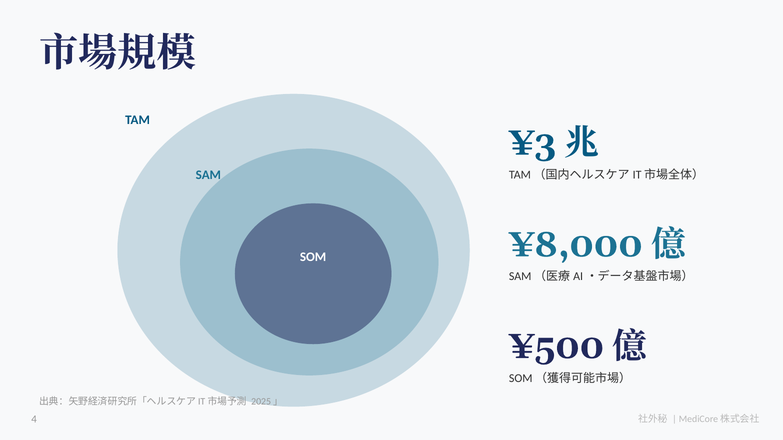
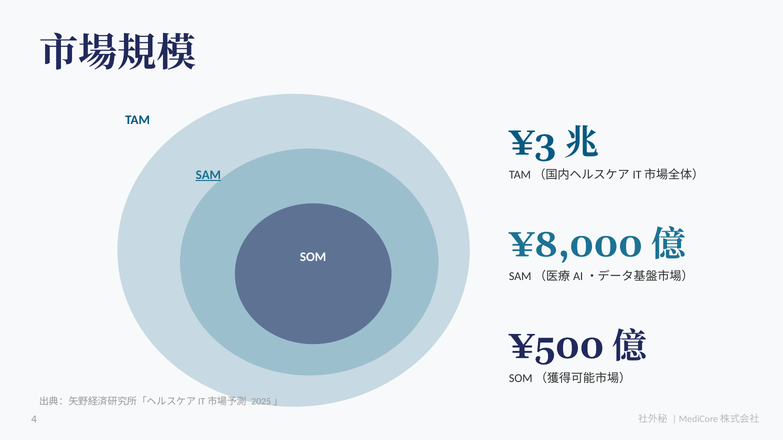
SAM underline: none -> present (208, 175)
